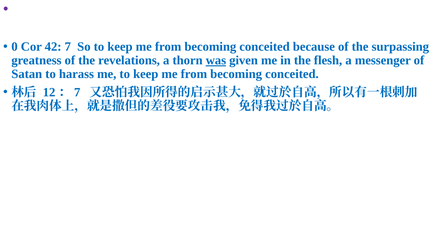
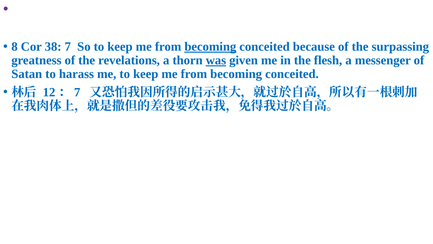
0: 0 -> 8 (15, 47)
42: 42 -> 38 (53, 47)
becoming underline: none -> present (210, 47)
